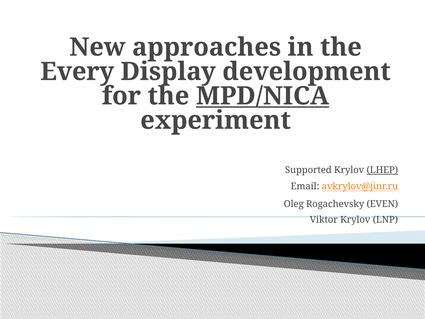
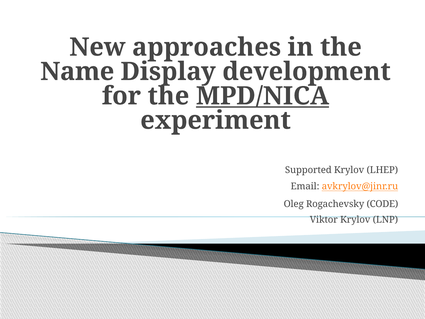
Every: Every -> Name (77, 72)
LHEP underline: present -> none (382, 170)
EVEN: EVEN -> CODE (382, 204)
